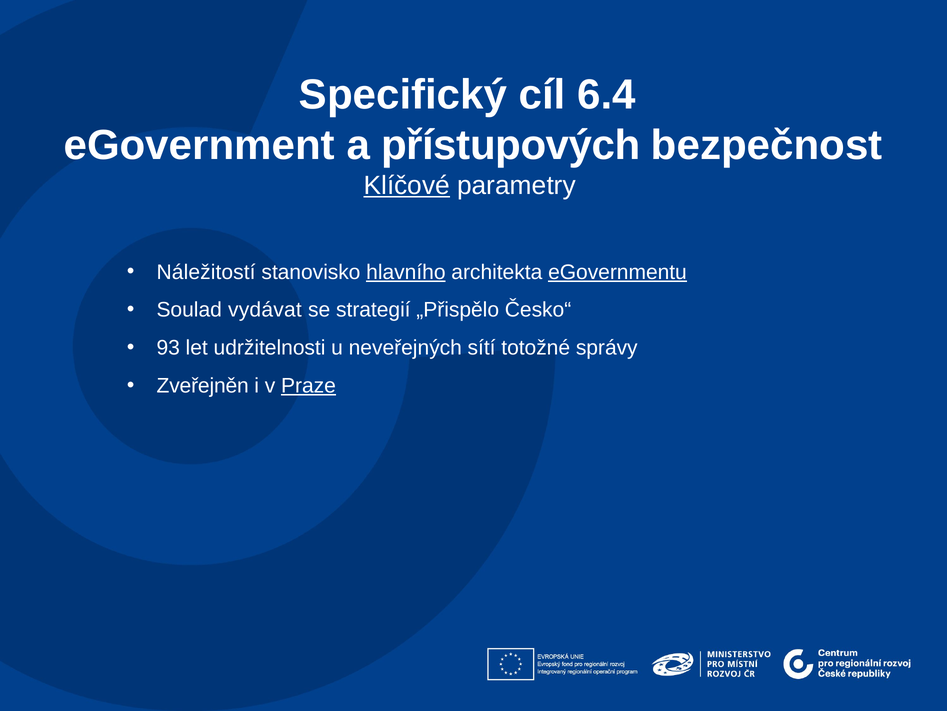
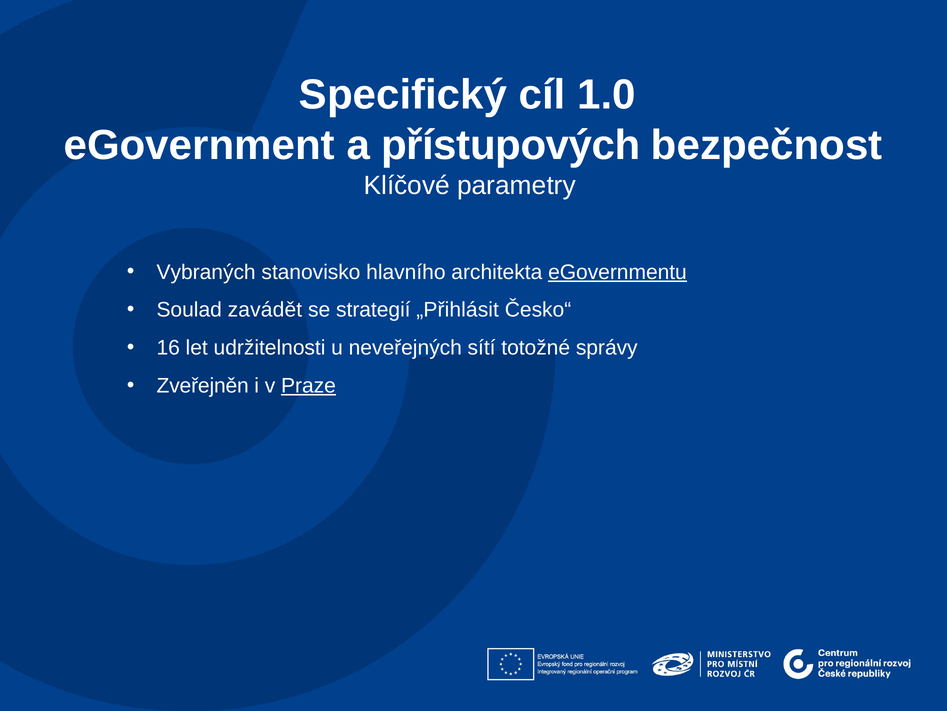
6.4: 6.4 -> 1.0 (607, 95)
Klíčové underline: present -> none (407, 185)
Náležitostí: Náležitostí -> Vybraných (206, 272)
hlavního underline: present -> none (406, 272)
vydávat: vydávat -> zavádět (265, 310)
„Přispělo: „Přispělo -> „Přihlásit (458, 310)
93: 93 -> 16 (168, 348)
